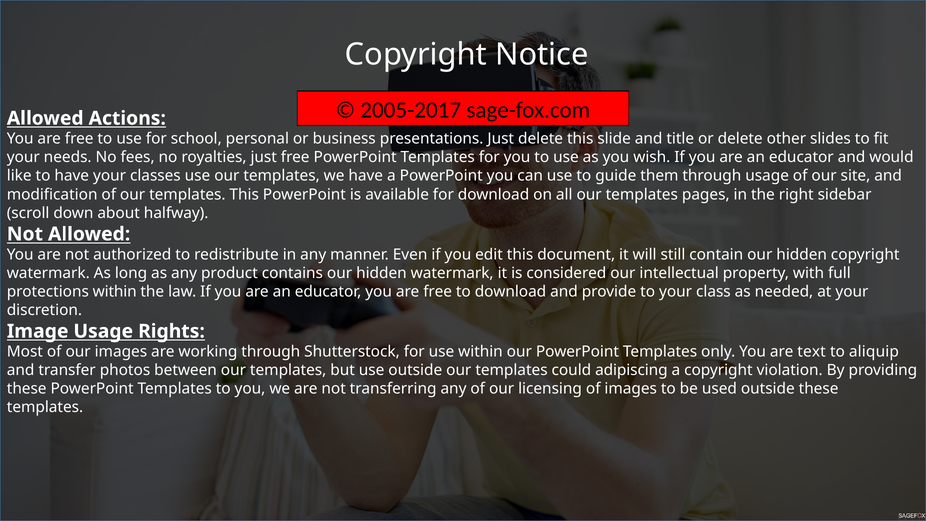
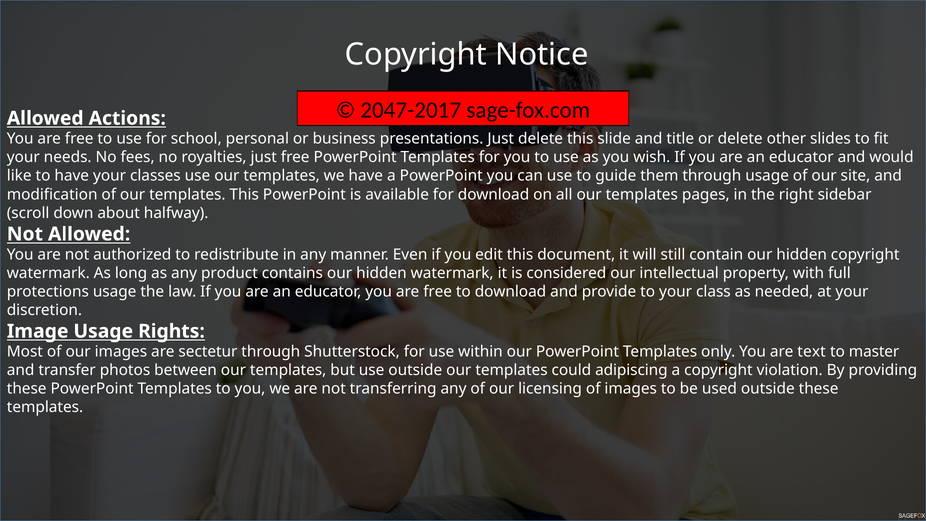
2005-2017: 2005-2017 -> 2047-2017 (411, 110)
protections within: within -> usage (115, 292)
working: working -> sectetur (208, 352)
aliquip: aliquip -> master (874, 352)
